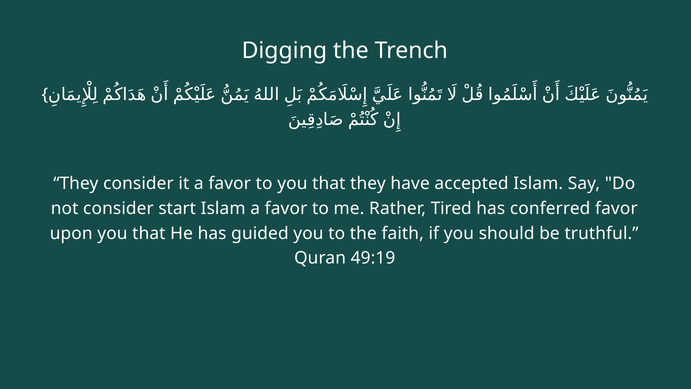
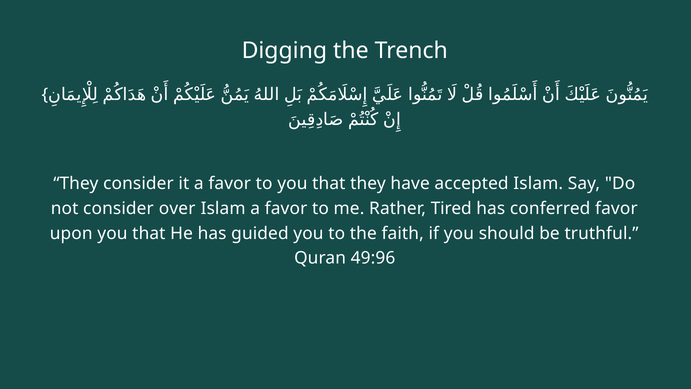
start: start -> over (177, 208)
49:19: 49:19 -> 49:96 (373, 258)
